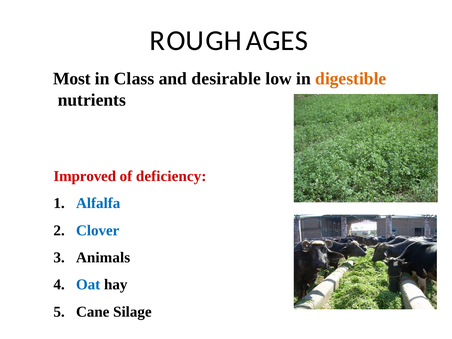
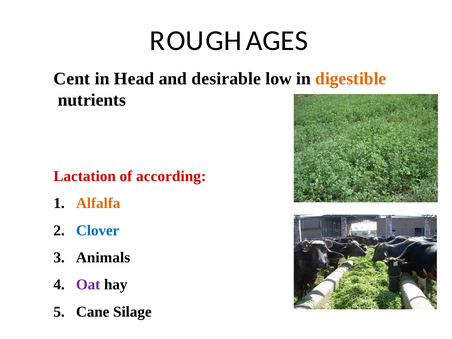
Most: Most -> Cent (72, 79)
Class: Class -> Head (134, 79)
Improved: Improved -> Lactation (85, 176)
deficiency: deficiency -> according (171, 176)
Alfalfa colour: blue -> orange (98, 203)
Oat colour: blue -> purple (88, 285)
